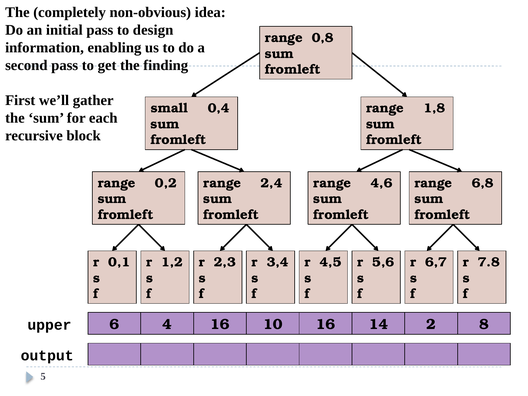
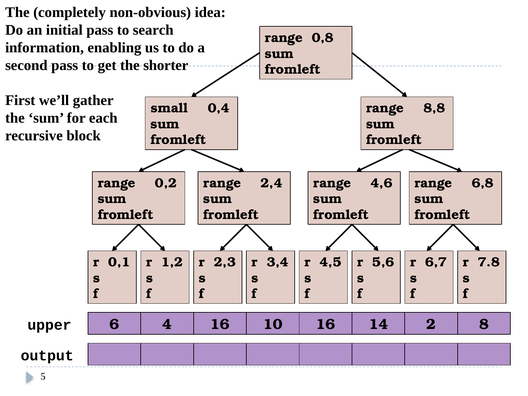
design: design -> search (153, 30)
finding: finding -> shorter (166, 65)
1,8: 1,8 -> 8,8 (434, 108)
